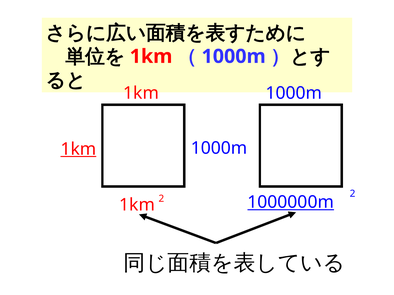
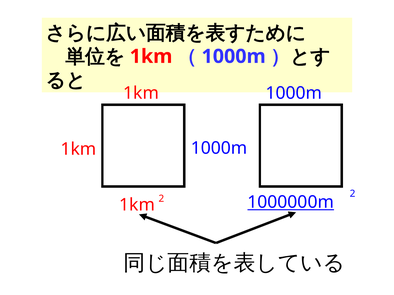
1km underline: present -> none (78, 149)
